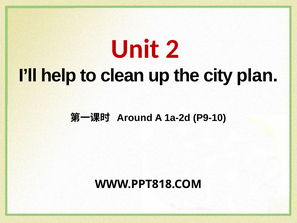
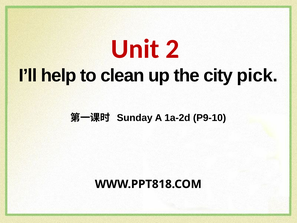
plan: plan -> pick (257, 76)
Around: Around -> Sunday (135, 118)
